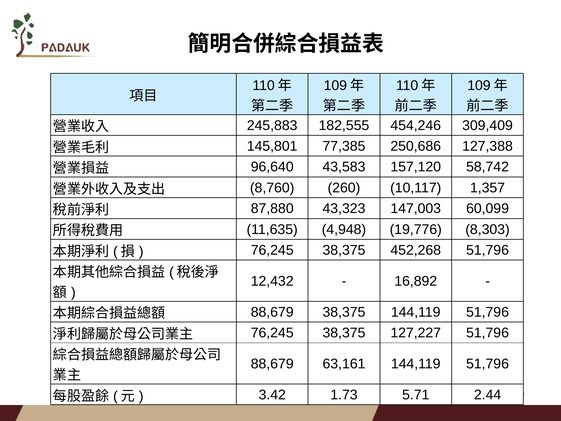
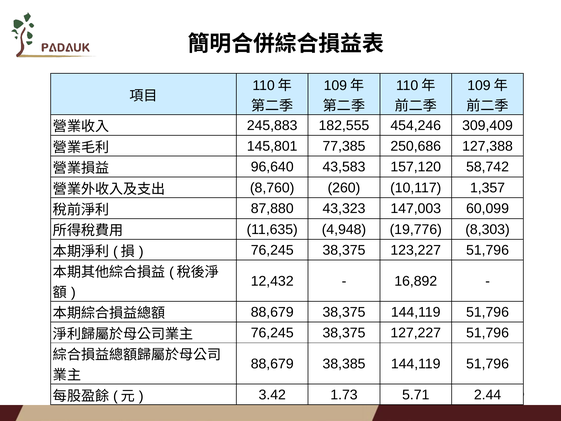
452,268: 452,268 -> 123,227 (416, 250)
63,161: 63,161 -> 38,385 (344, 364)
